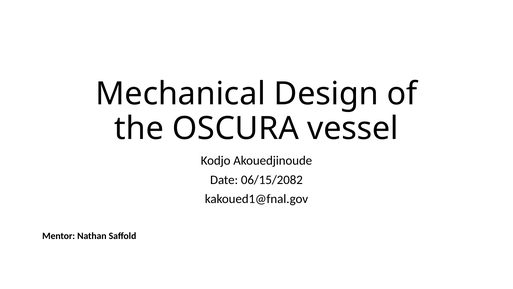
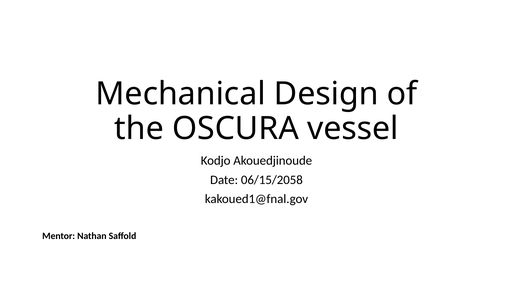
06/15/2082: 06/15/2082 -> 06/15/2058 (272, 180)
